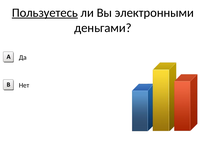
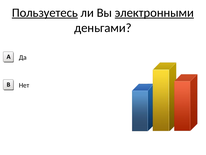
электронными underline: none -> present (154, 13)
